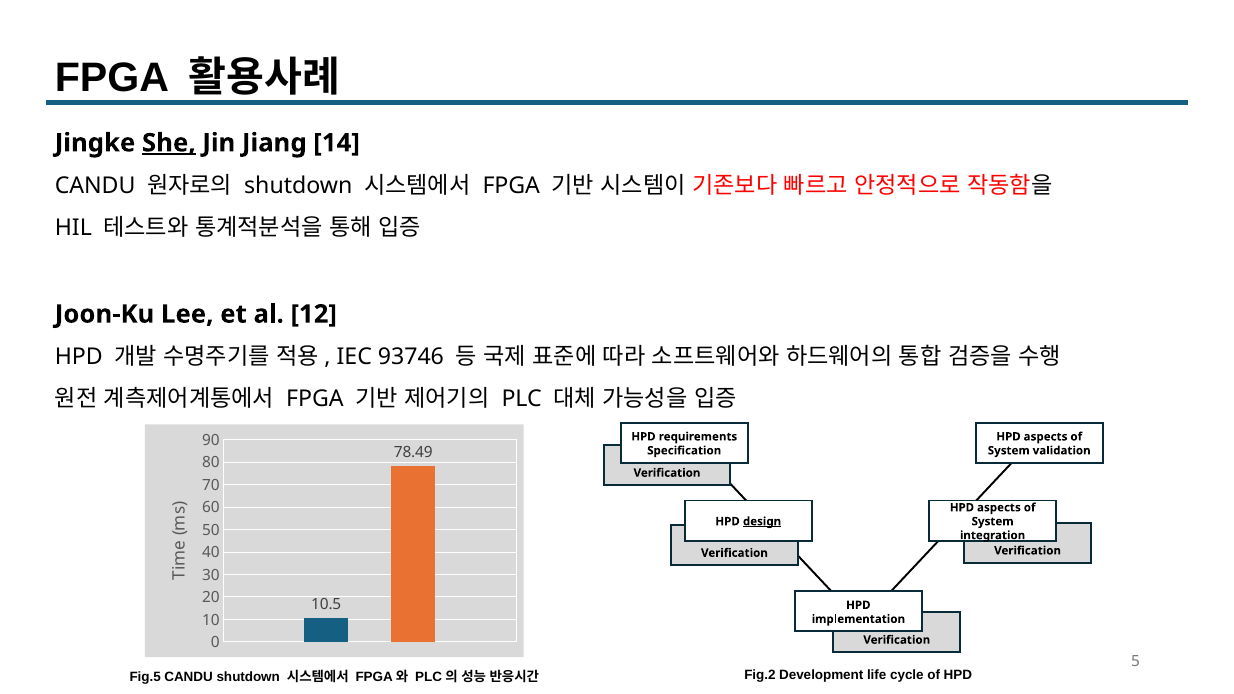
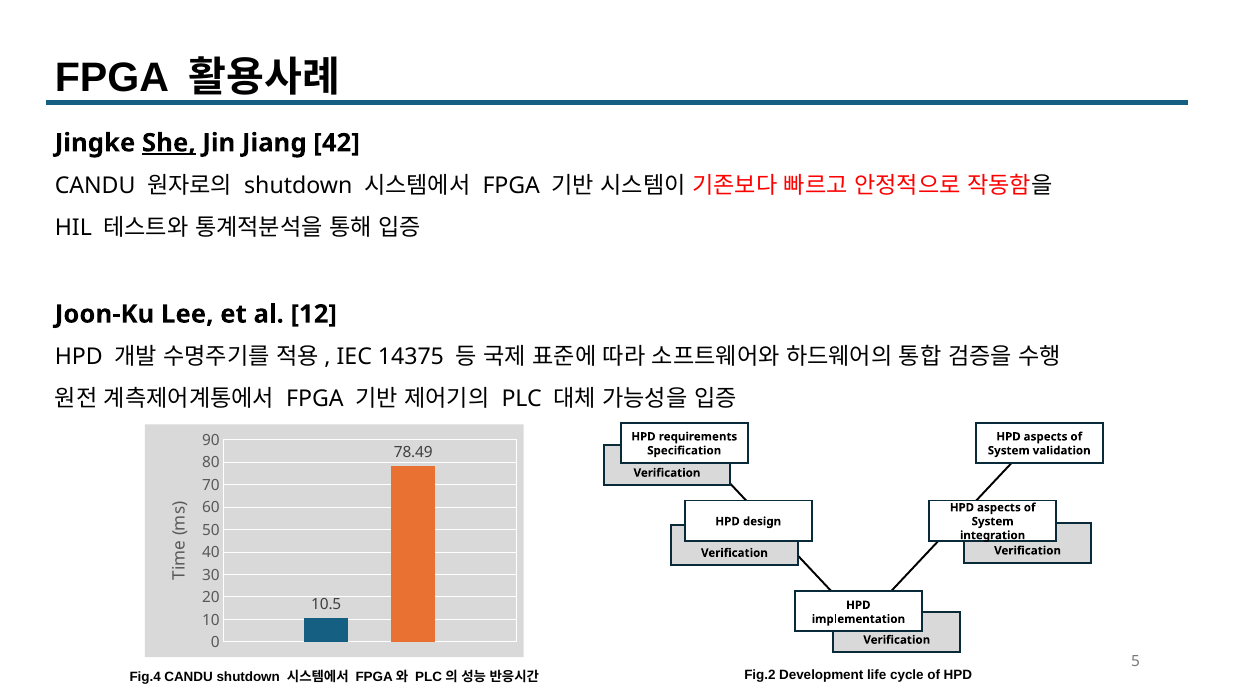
14: 14 -> 42 (337, 143)
93746: 93746 -> 14375 (411, 357)
design underline: present -> none (762, 522)
Fig.5: Fig.5 -> Fig.4 (145, 678)
